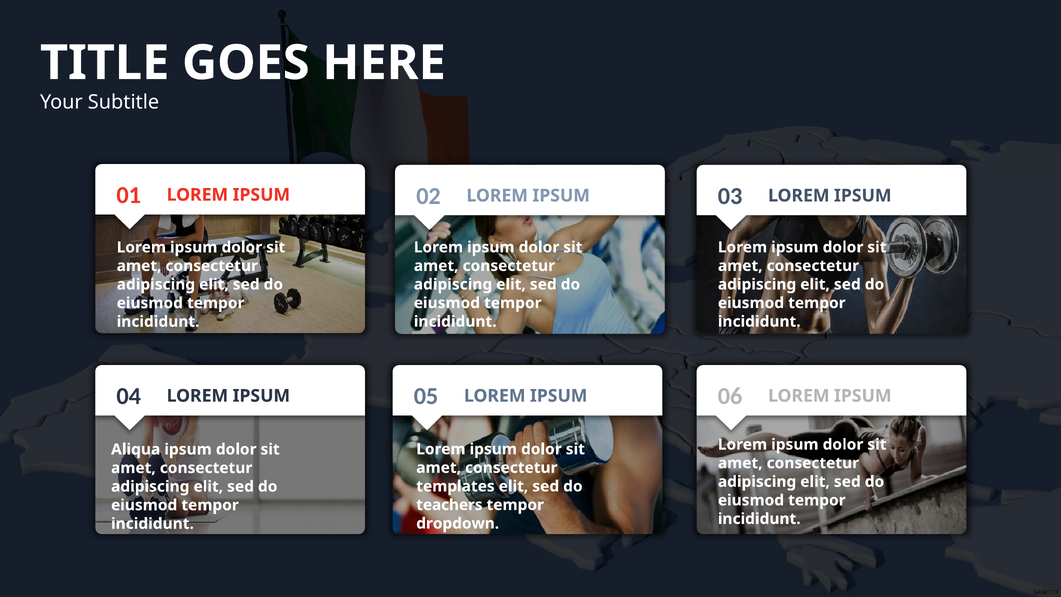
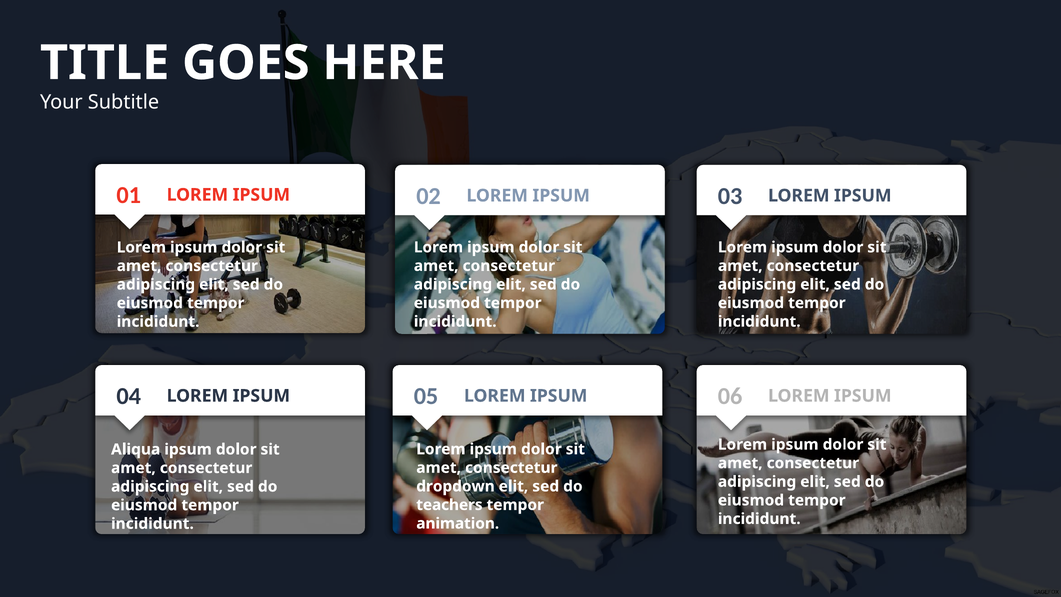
templates: templates -> dropdown (455, 486)
dropdown: dropdown -> animation (458, 523)
